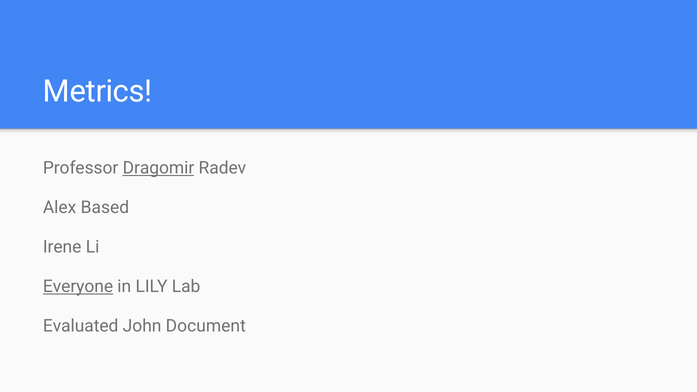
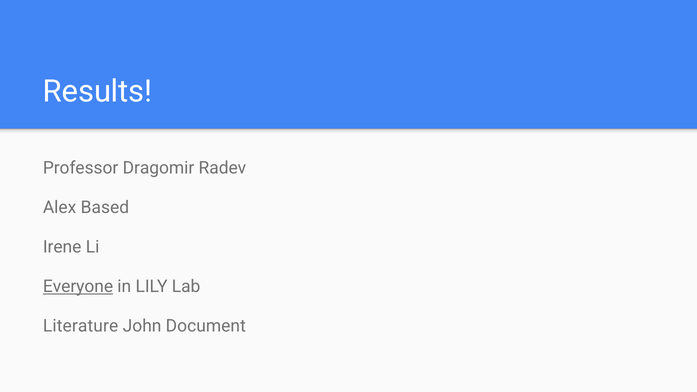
Metrics: Metrics -> Results (98, 91)
Dragomir underline: present -> none (158, 168)
Evaluated: Evaluated -> Literature (81, 326)
